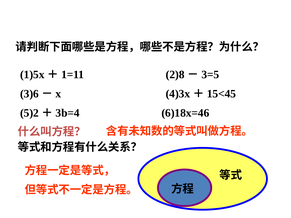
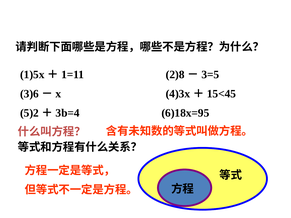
6)18x=46: 6)18x=46 -> 6)18x=95 (185, 113)
